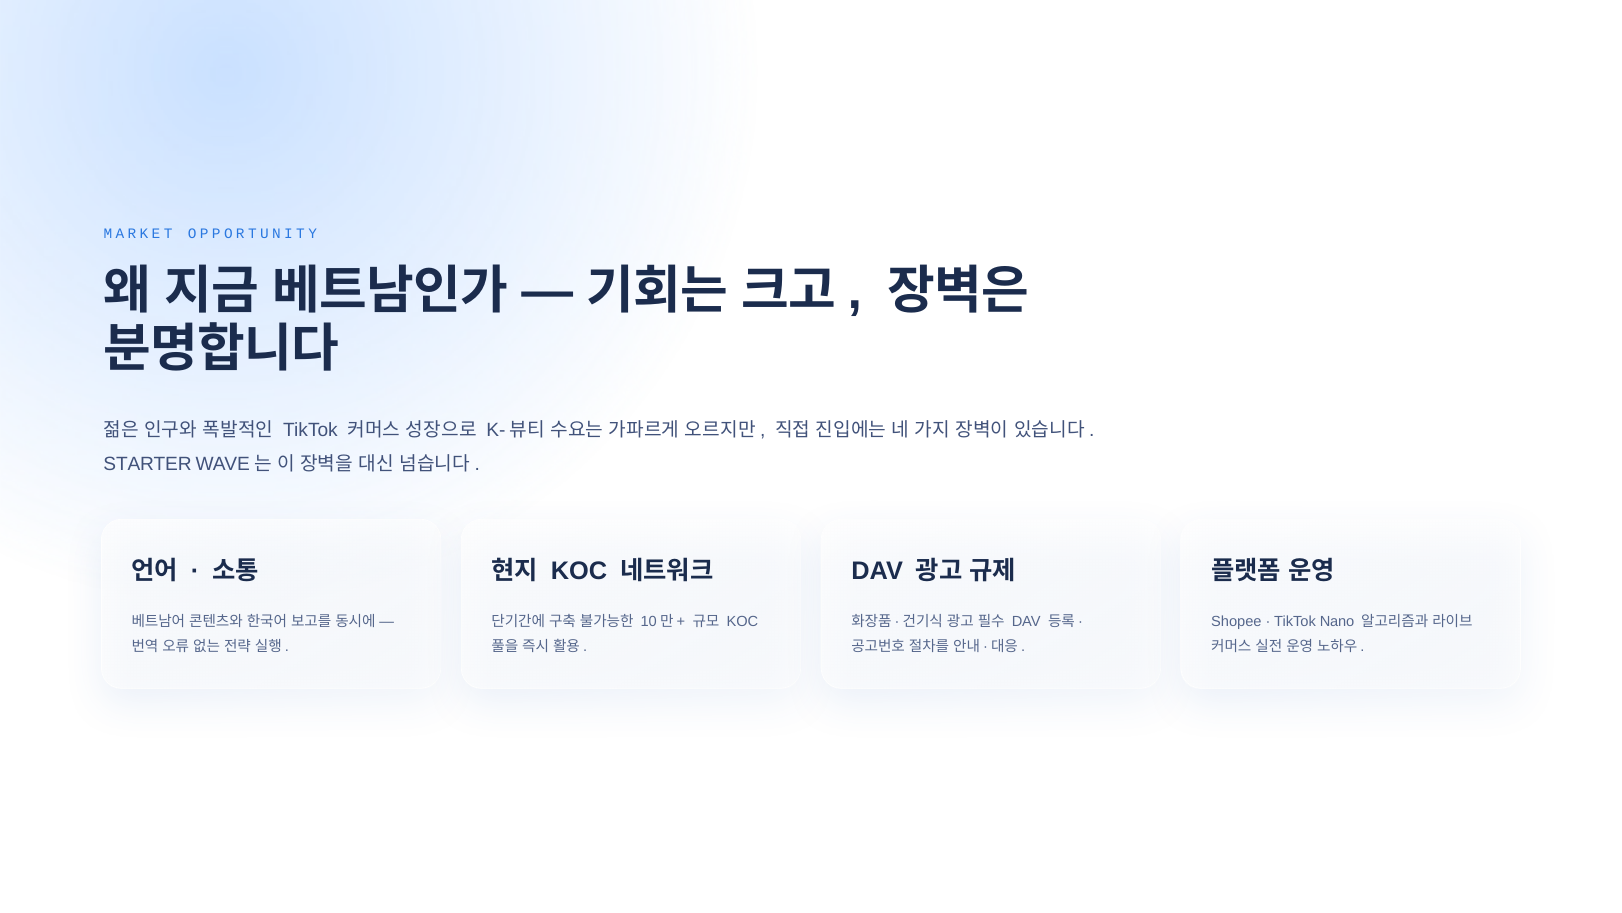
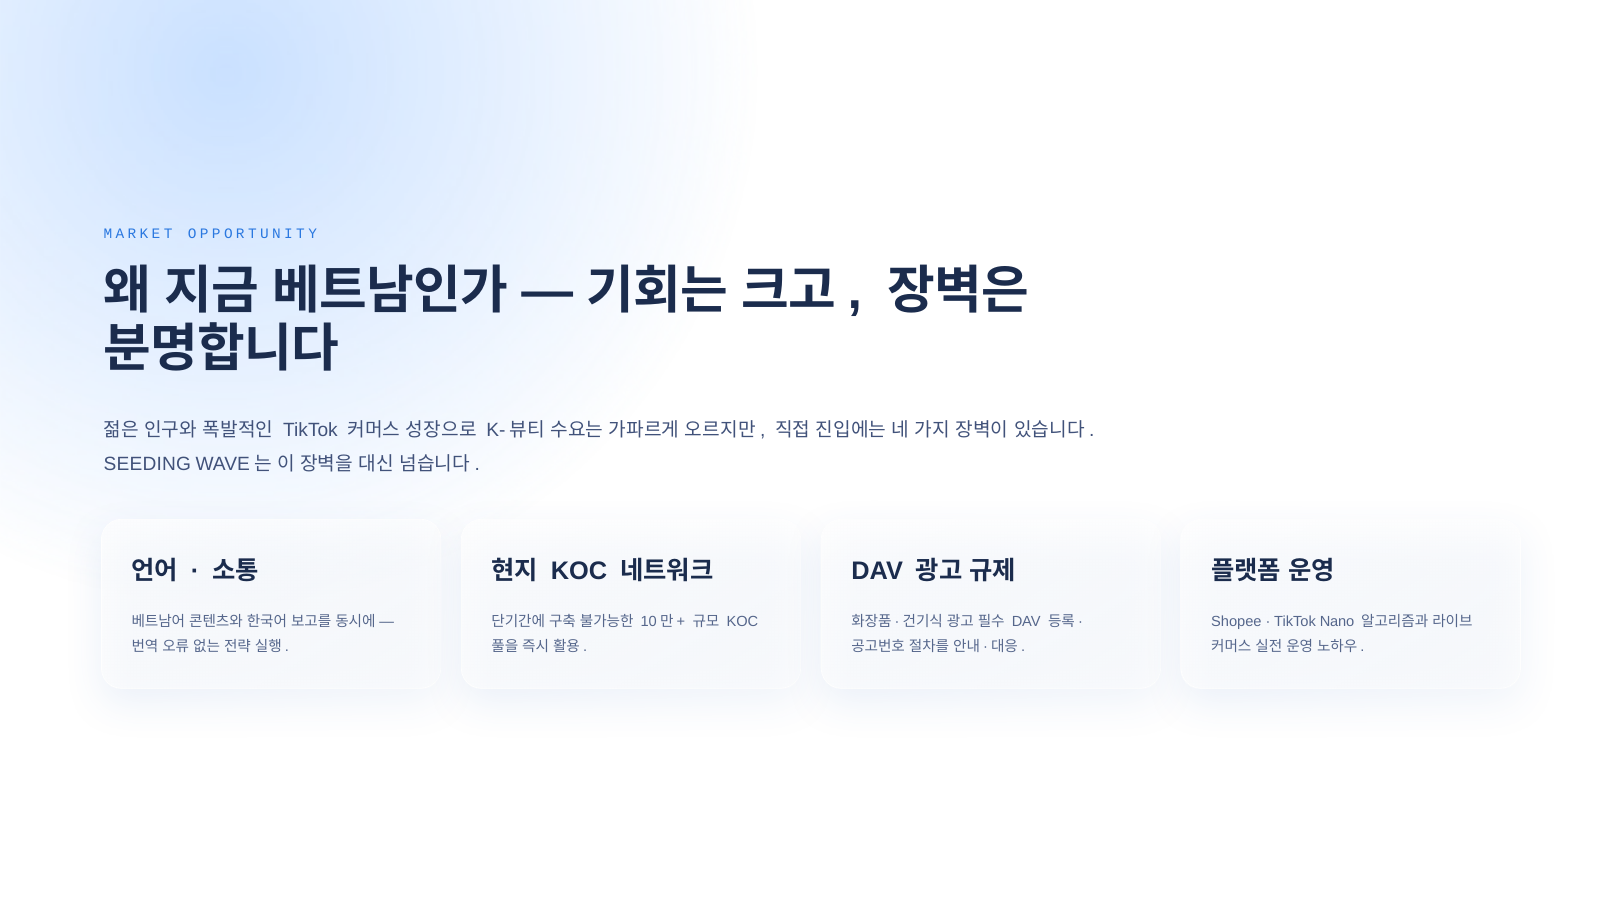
STARTER: STARTER -> SEEDING (147, 464)
